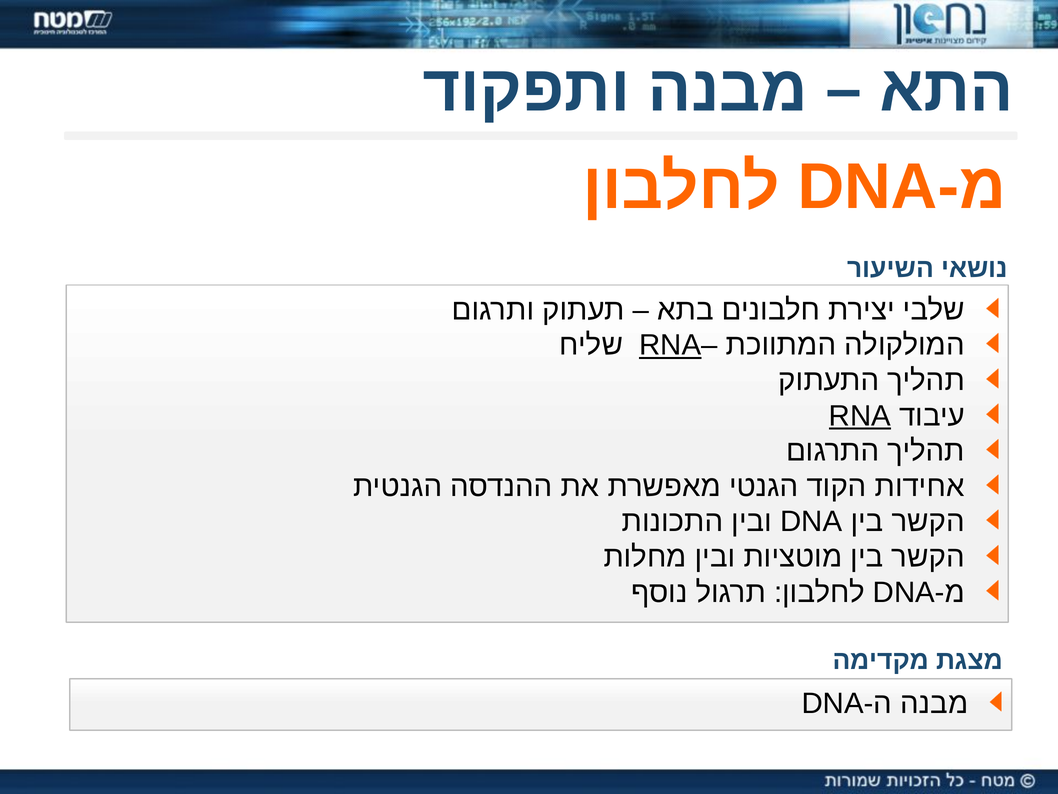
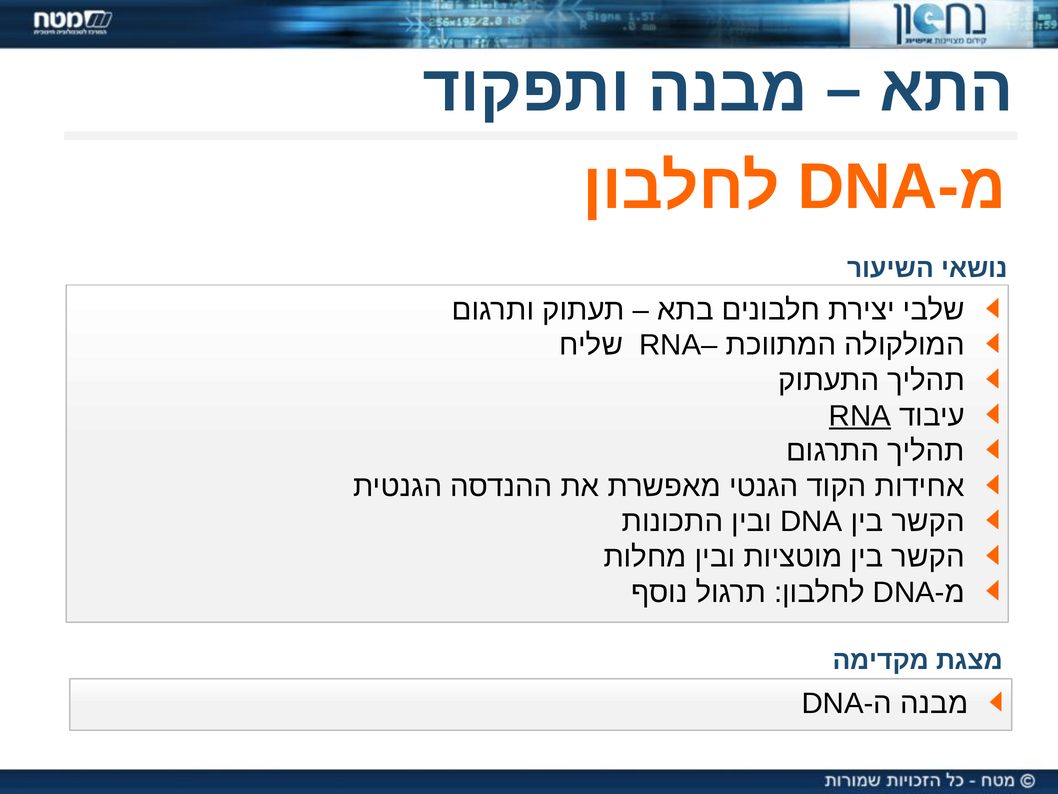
RNA underline: present -> none (670, 345)
